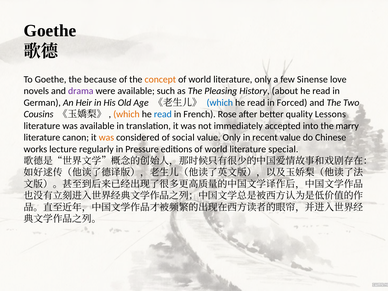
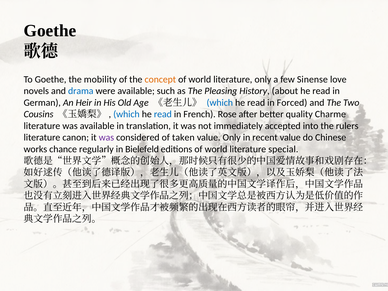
because: because -> mobility (100, 79)
drama colour: purple -> blue (81, 91)
which colour: orange -> blue (126, 114)
Lessons: Lessons -> Charme (330, 114)
marry: marry -> rulers (347, 126)
was colour: orange -> purple (106, 138)
social: social -> taken (183, 138)
lecture: lecture -> chance (63, 149)
Pressure: Pressure -> Bielefeld (142, 149)
